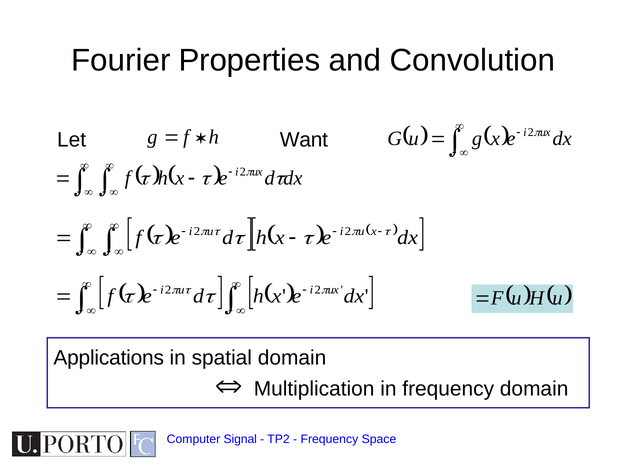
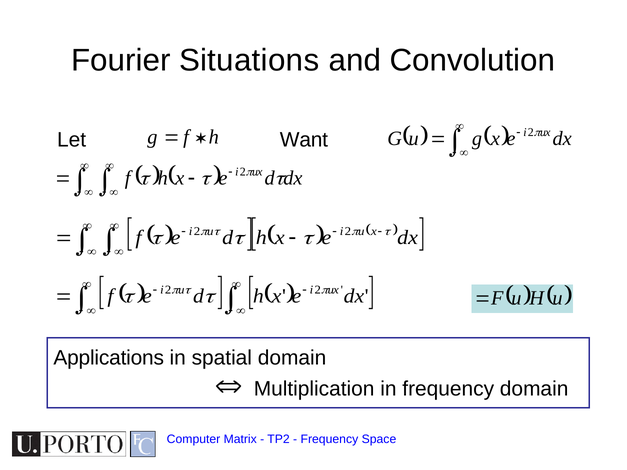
Properties: Properties -> Situations (249, 60)
Signal: Signal -> Matrix (240, 440)
